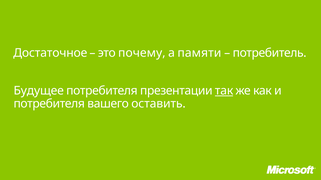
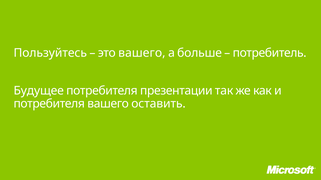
Достаточное: Достаточное -> Пользуйтесь (50, 53)
это почему: почему -> вашего (142, 53)
памяти: памяти -> больше (200, 53)
так underline: present -> none (224, 91)
